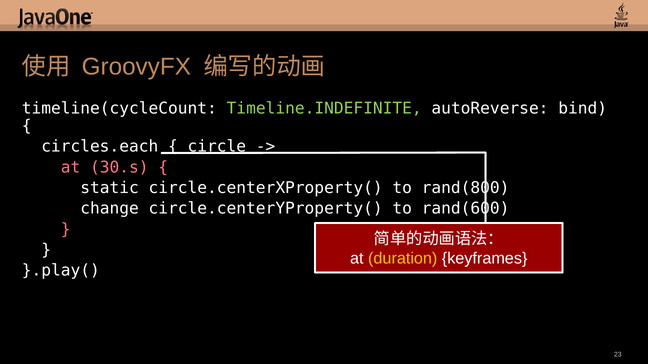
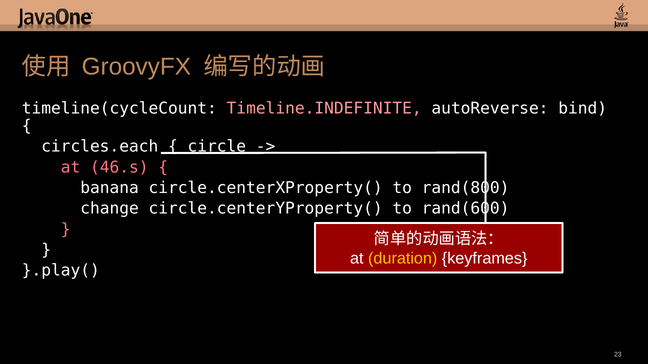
Timeline.INDEFINITE colour: light green -> pink (324, 108)
30.s: 30.s -> 46.s (119, 167)
static: static -> banana (110, 188)
